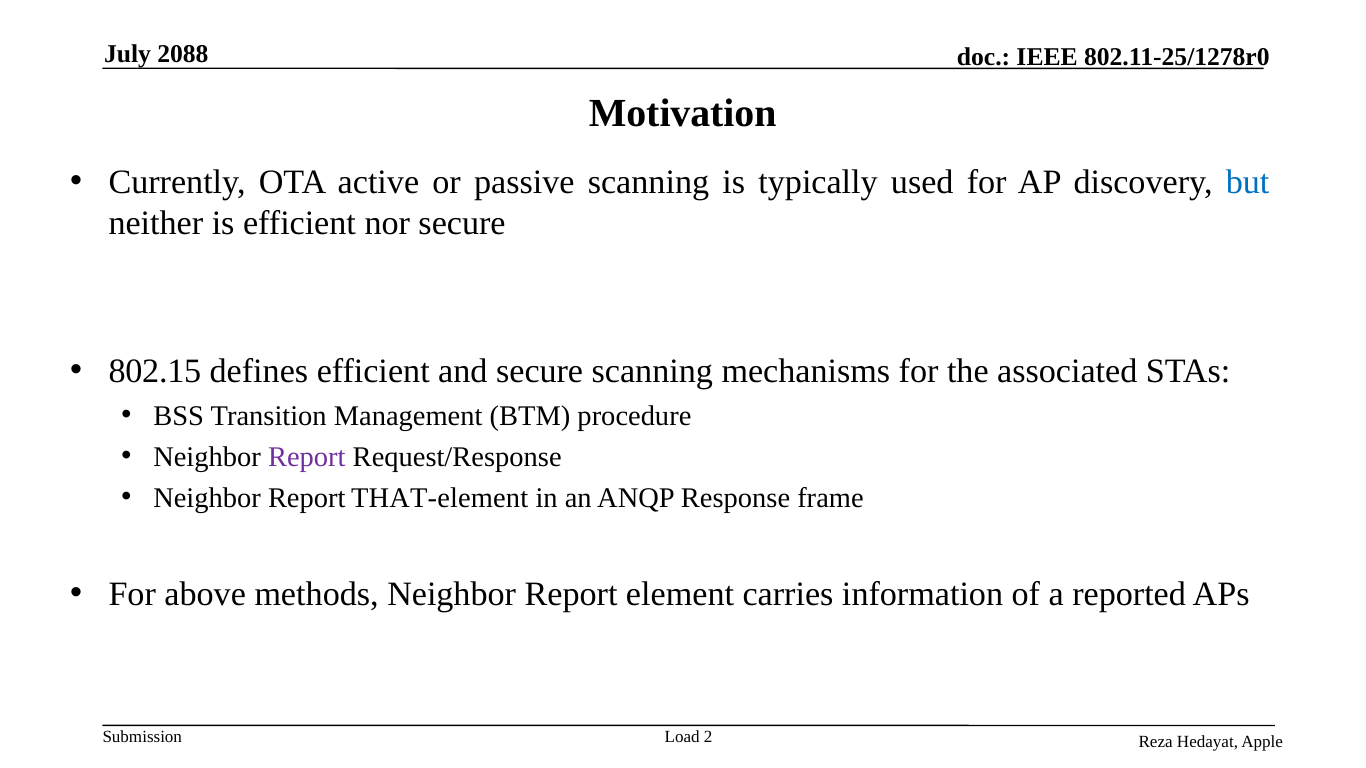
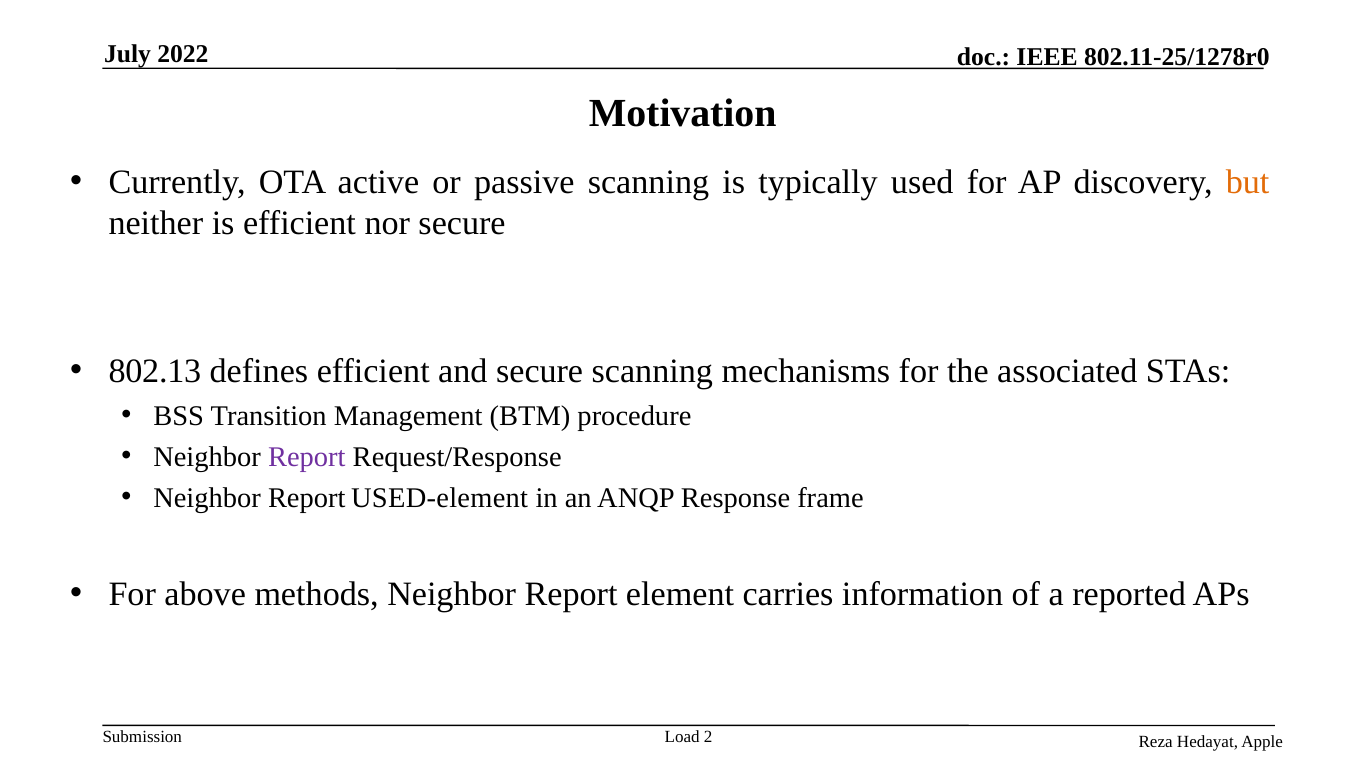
2088: 2088 -> 2022 (183, 54)
but colour: blue -> orange (1248, 182)
802.15: 802.15 -> 802.13 (155, 372)
THAT-element: THAT-element -> USED-element (440, 498)
